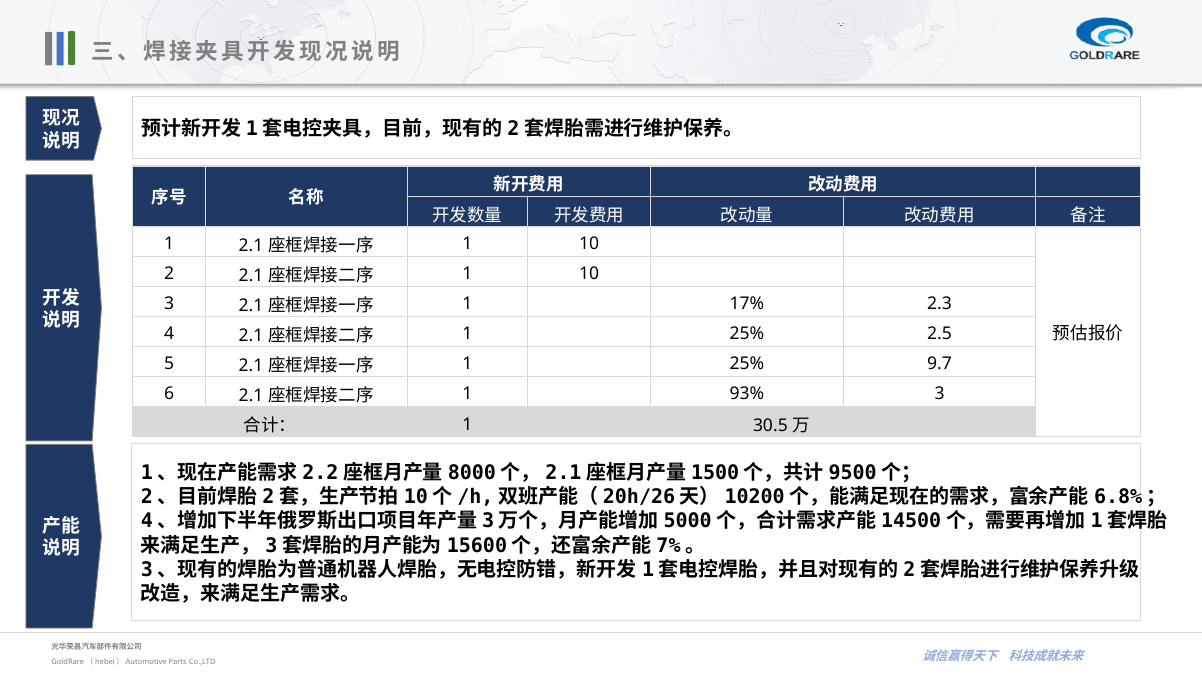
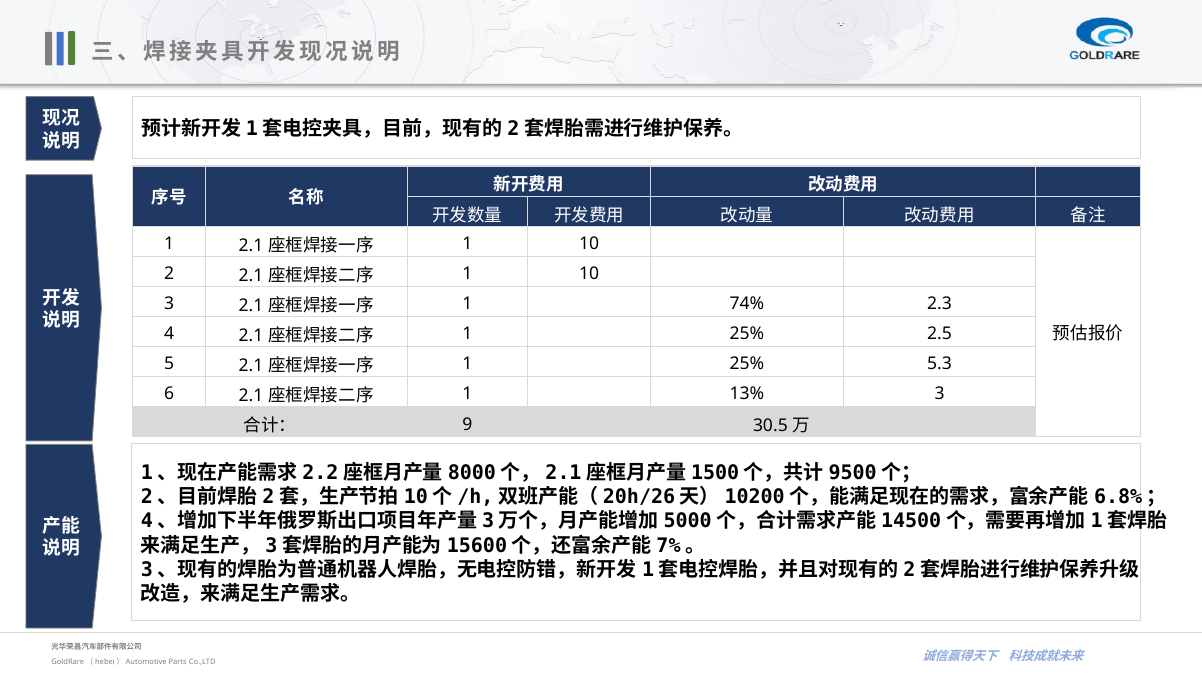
17%: 17% -> 74% (747, 304)
9.7: 9.7 -> 5.3 (940, 364)
93%: 93% -> 13% (747, 394)
1: 1 -> 9 (467, 424)
